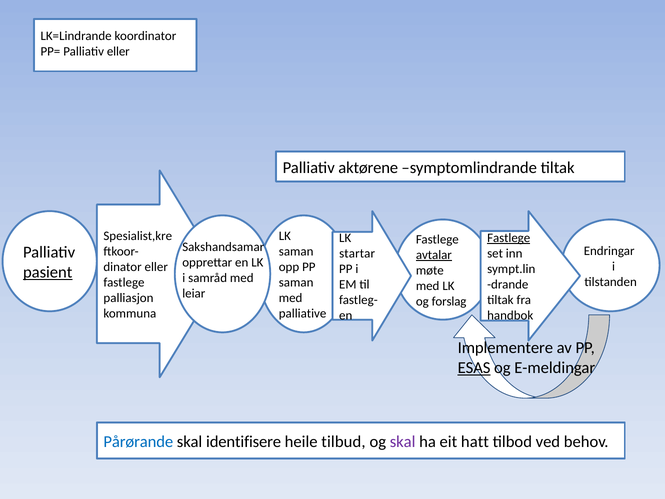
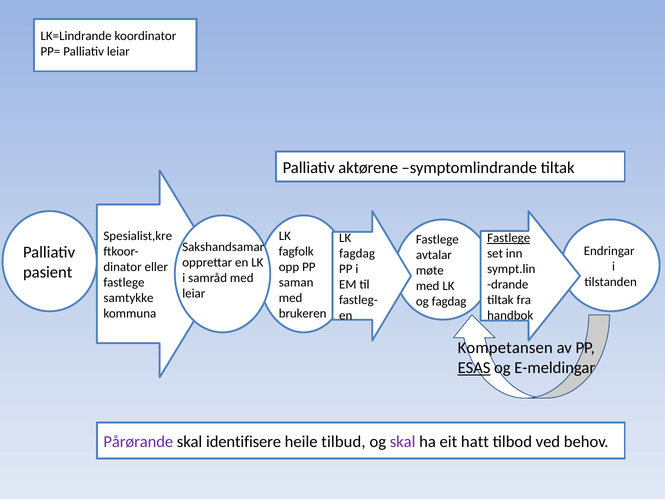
Palliativ eller: eller -> leiar (118, 52)
saman: saman -> fagfolk (296, 251)
startar: startar -> fagdag (357, 253)
avtalar underline: present -> none (434, 255)
pasient underline: present -> none (48, 272)
palliasjon: palliasjon -> samtykke (129, 298)
og forslag: forslag -> fagdag (449, 301)
palliative: palliative -> brukeren (303, 313)
Implementere: Implementere -> Kompetansen (505, 348)
Pårørande colour: blue -> purple (138, 441)
